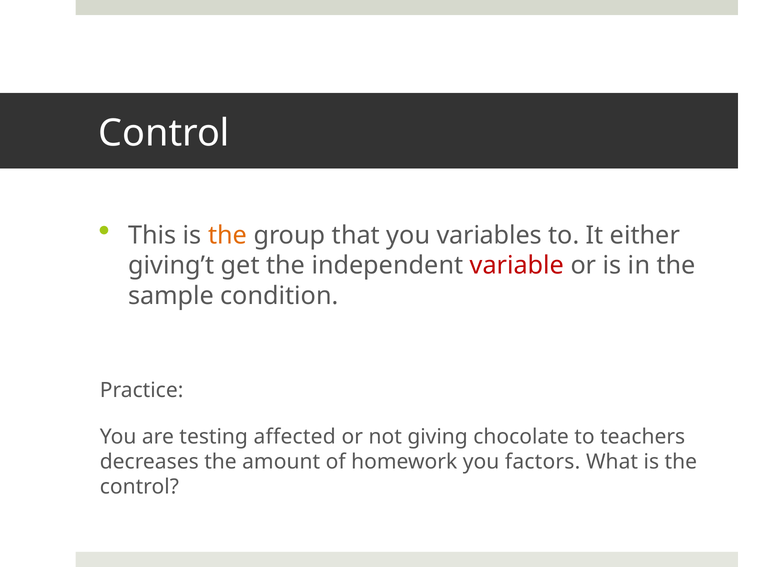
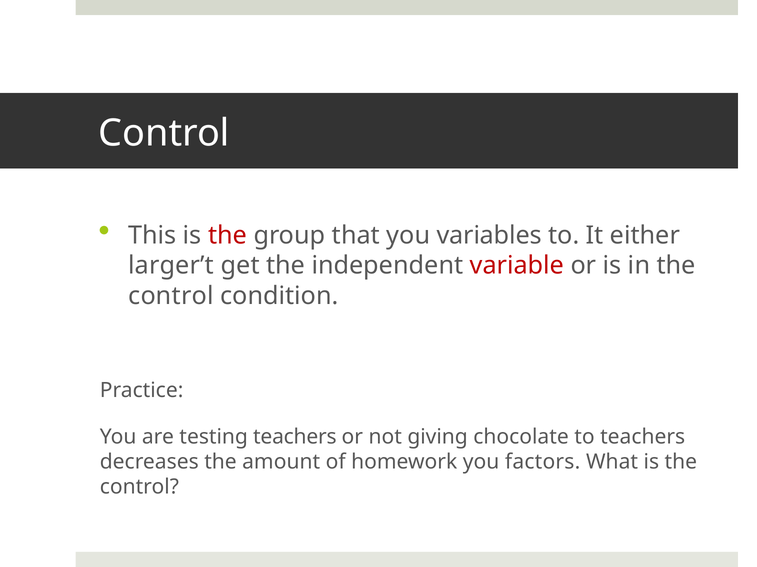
the colour: orange -> red (228, 236)
giving’t: giving’t -> larger’t (171, 266)
sample: sample -> control (171, 296)
testing affected: affected -> teachers (295, 437)
